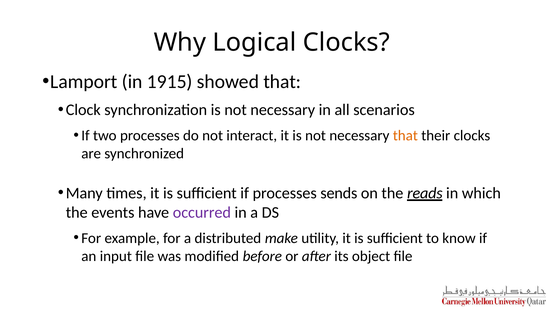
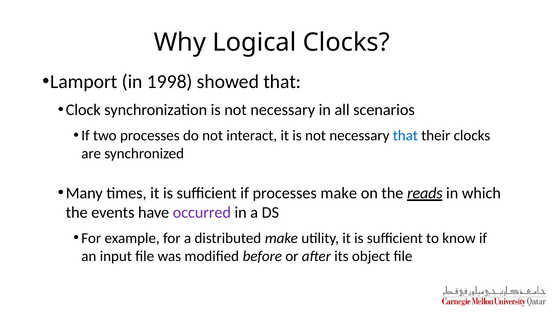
1915: 1915 -> 1998 (170, 82)
that colour: orange -> blue (405, 135)
processes sends: sends -> make (339, 193)
